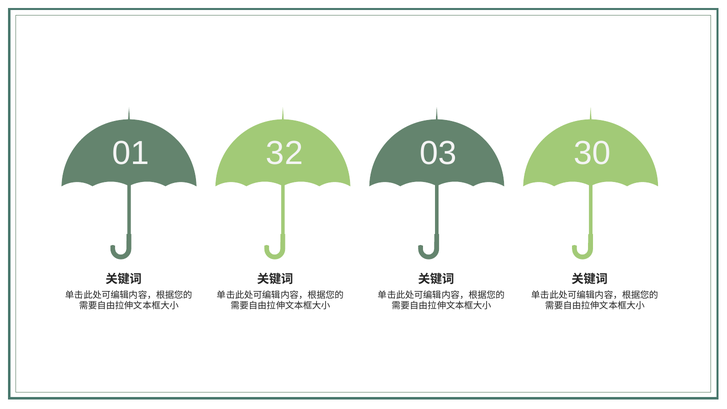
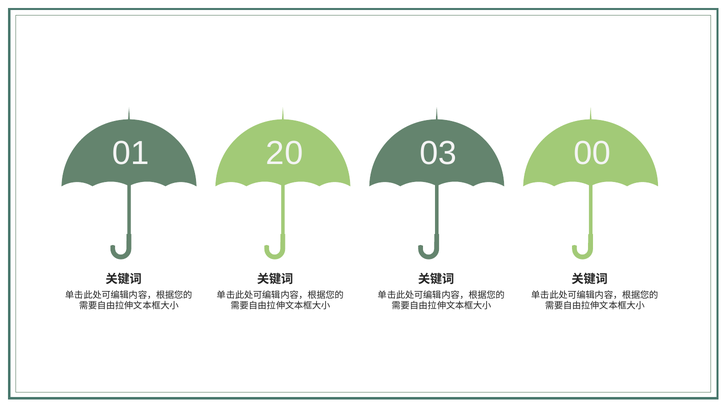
32: 32 -> 20 (285, 153)
30: 30 -> 00 (592, 153)
